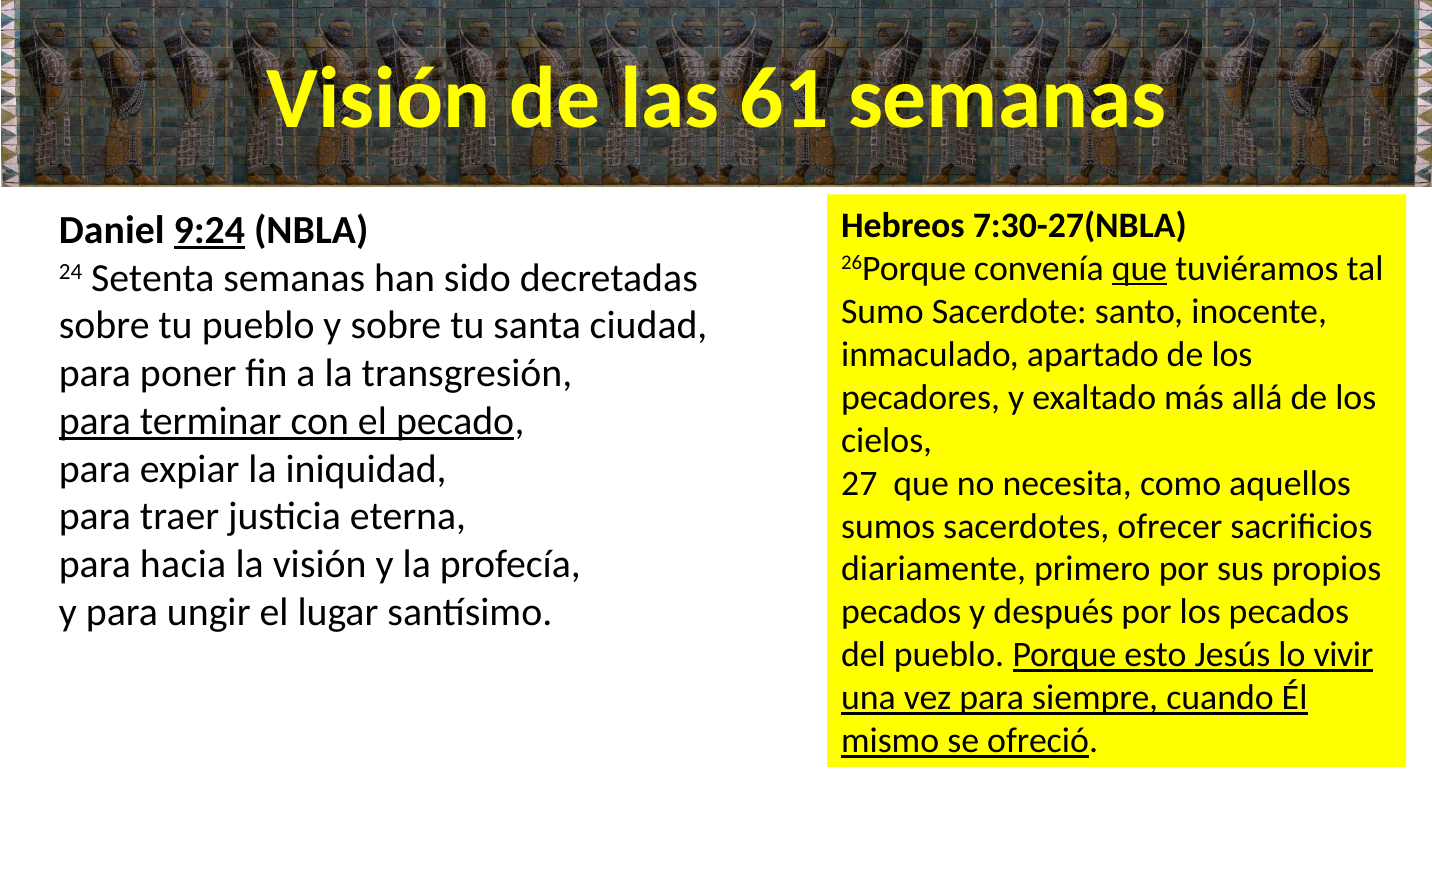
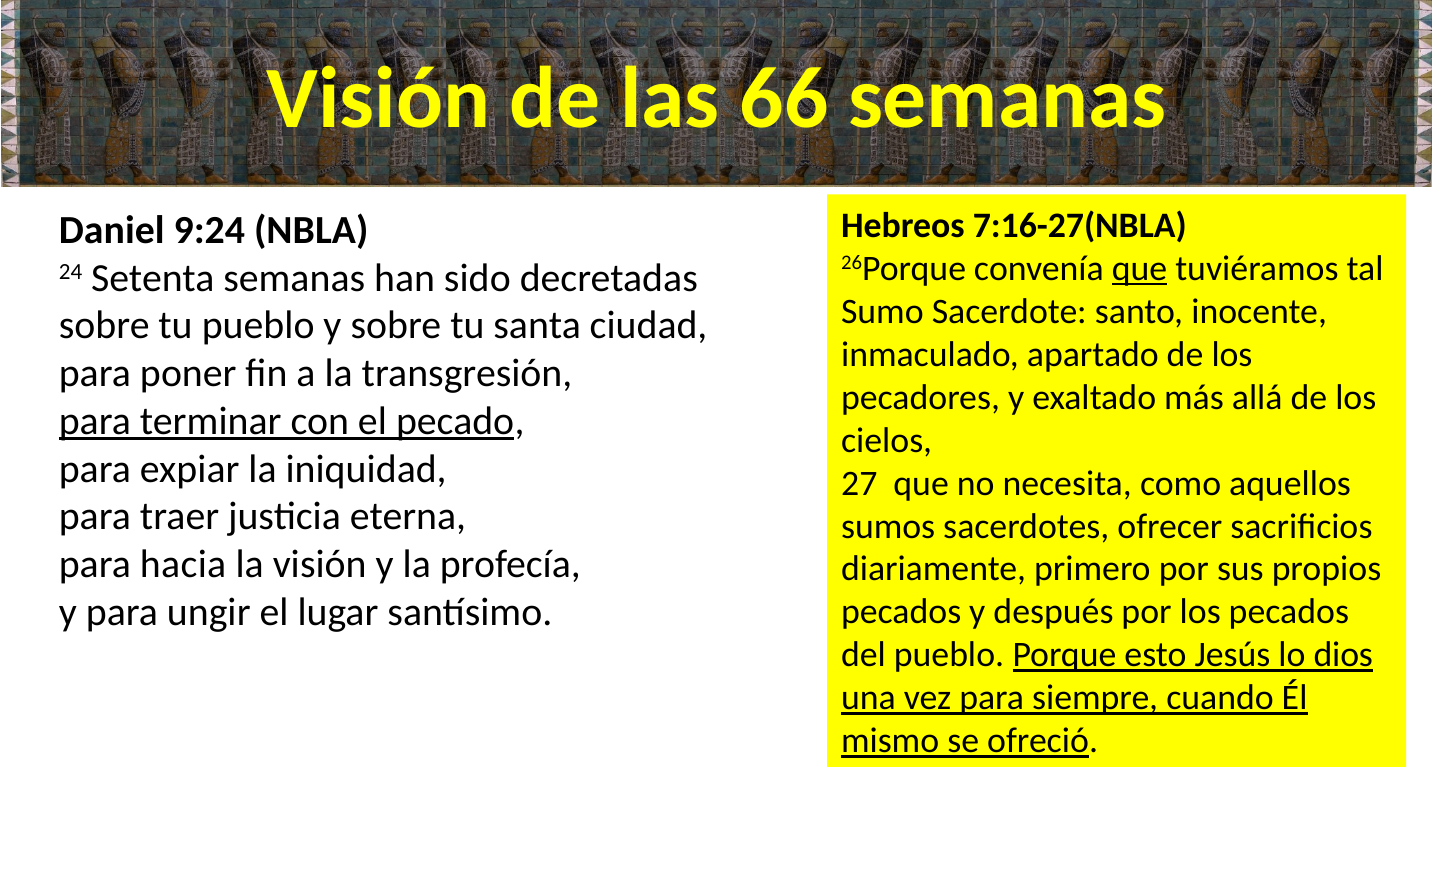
61: 61 -> 66 (784, 99)
7:30-27(NBLA: 7:30-27(NBLA -> 7:16-27(NBLA (1080, 225)
9:24 underline: present -> none (209, 230)
vivir: vivir -> dios (1343, 655)
